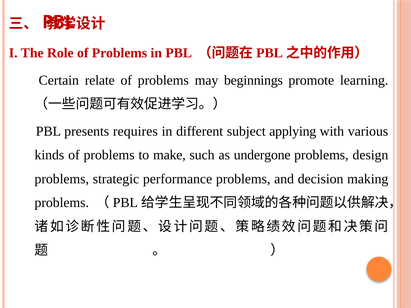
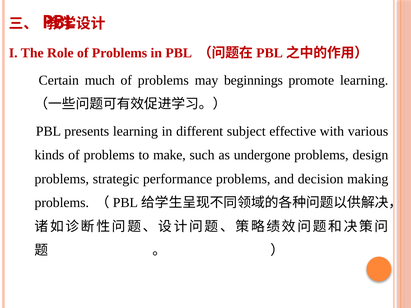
relate: relate -> much (100, 80)
presents requires: requires -> learning (135, 131)
applying: applying -> effective (293, 131)
